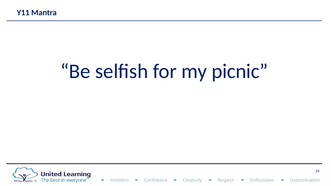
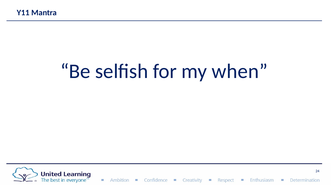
picnic: picnic -> when (240, 71)
